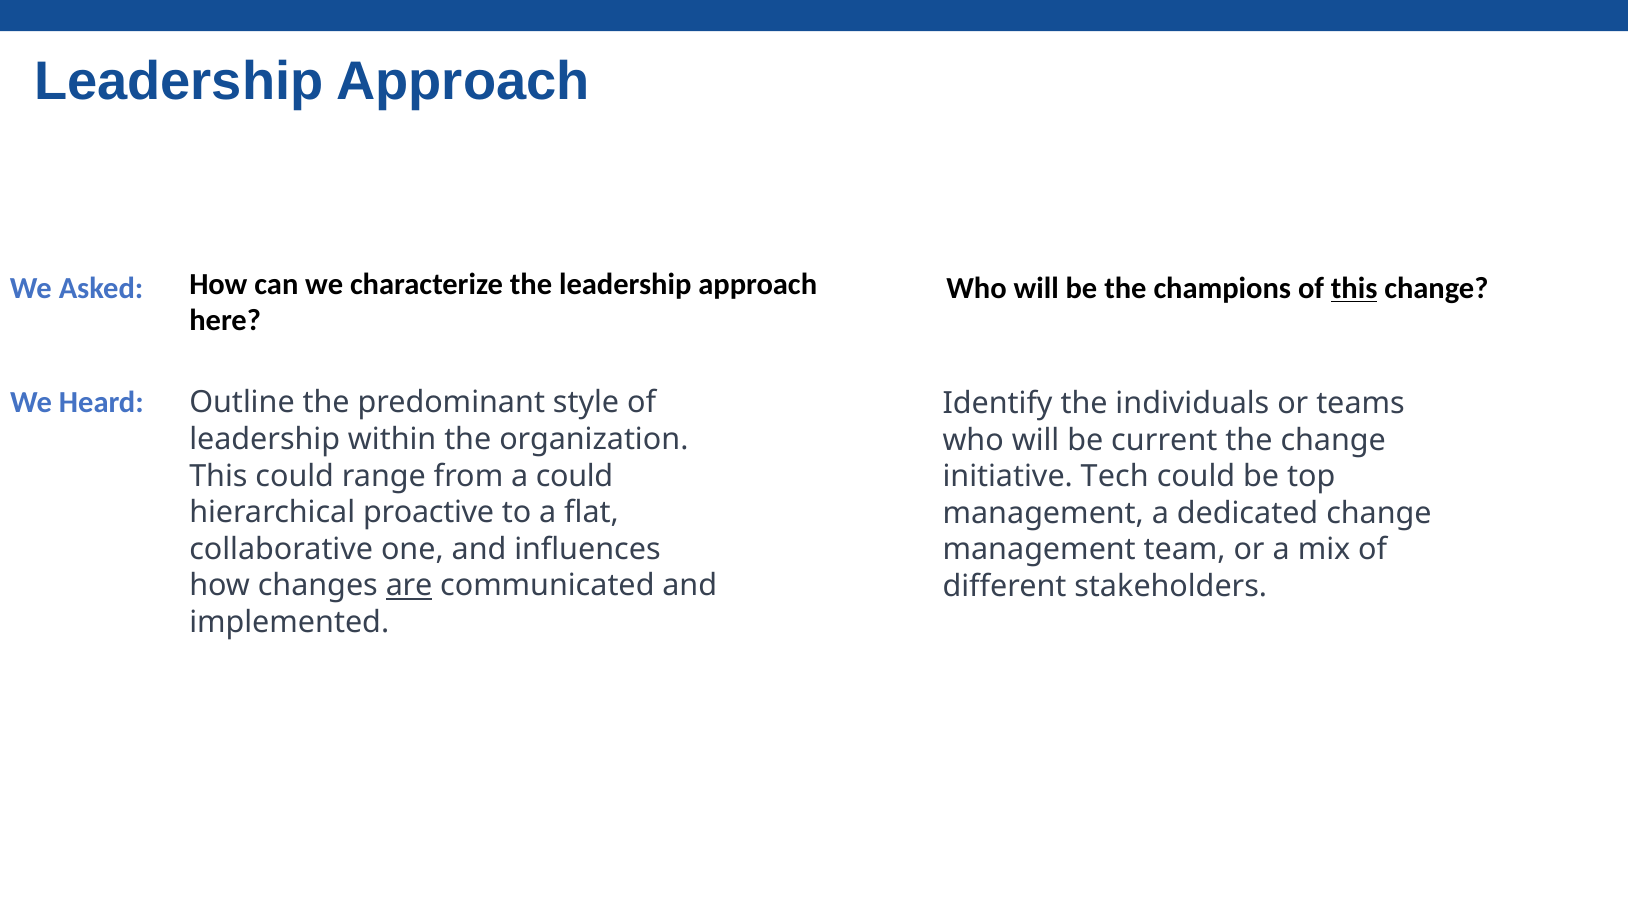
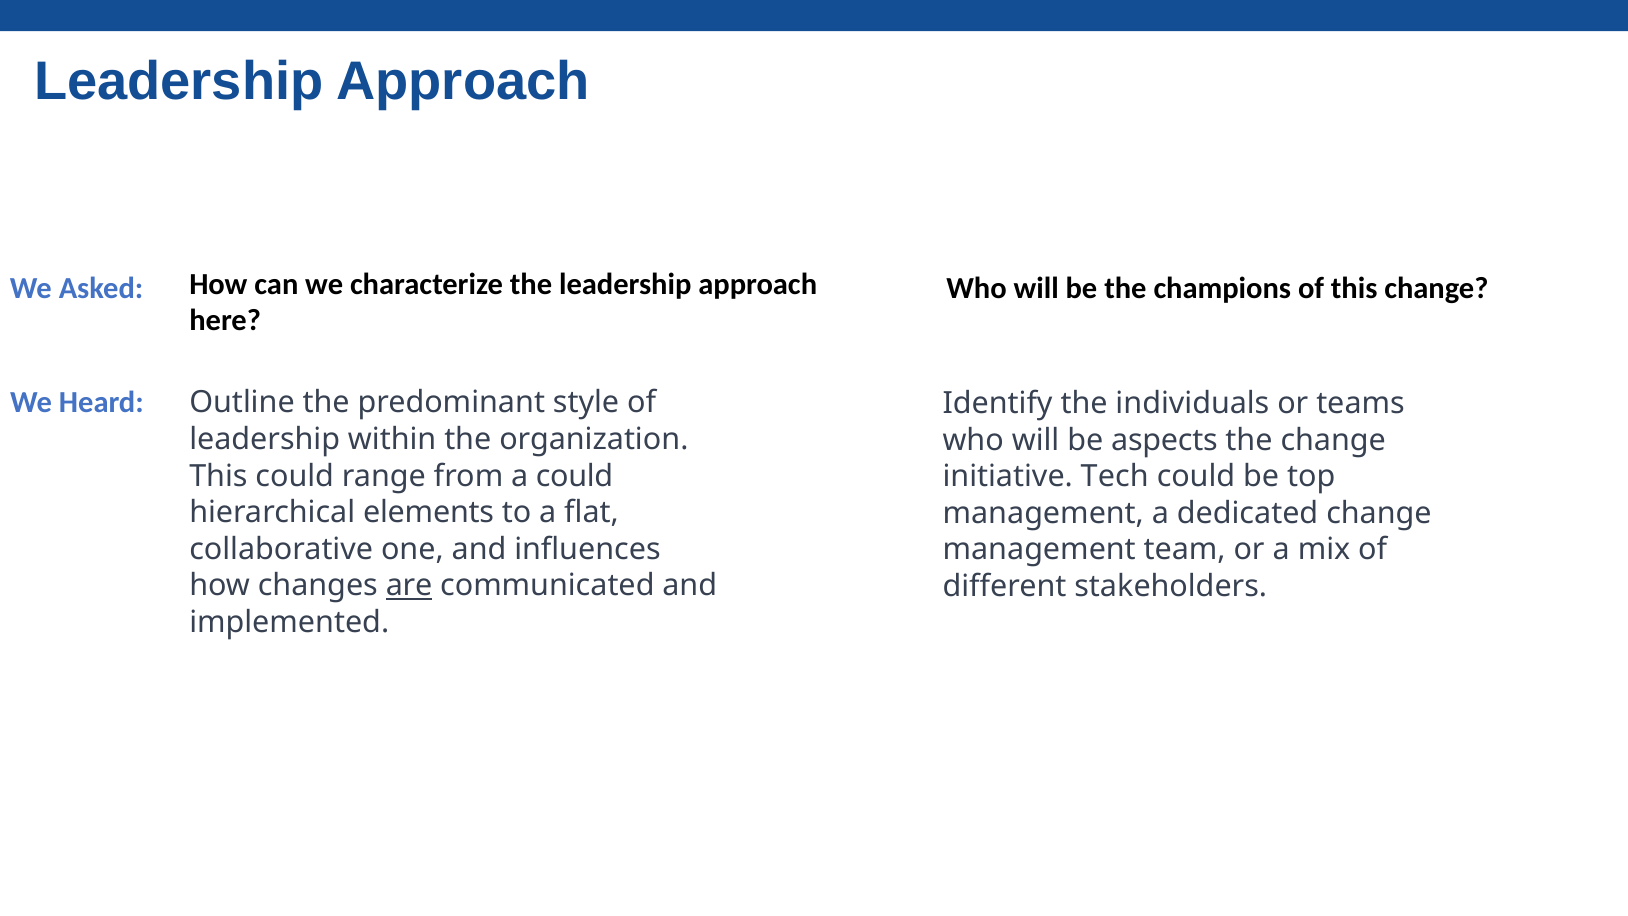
this underline: present -> none (1354, 288)
current: current -> aspects (1164, 440)
proactive: proactive -> elements (429, 512)
